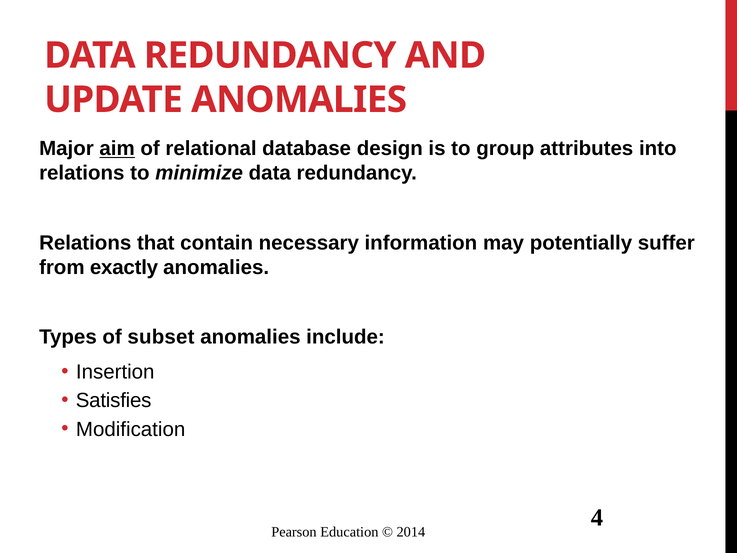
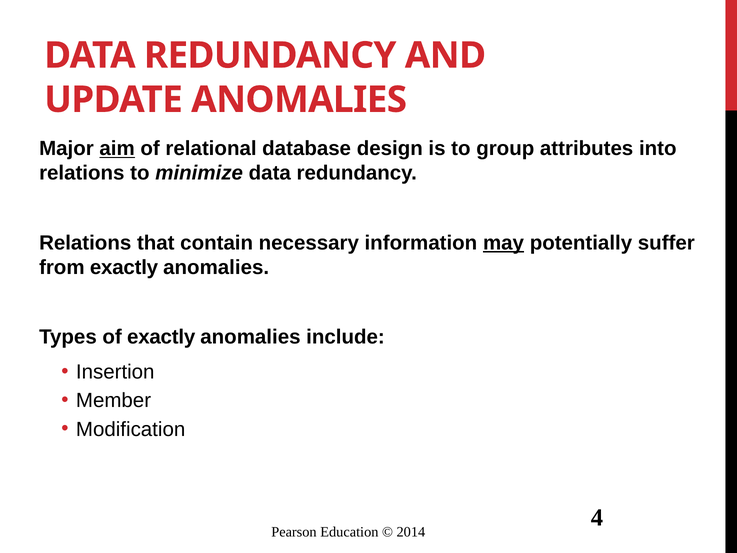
may underline: none -> present (503, 243)
of subset: subset -> exactly (161, 337)
Satisfies: Satisfies -> Member (114, 400)
